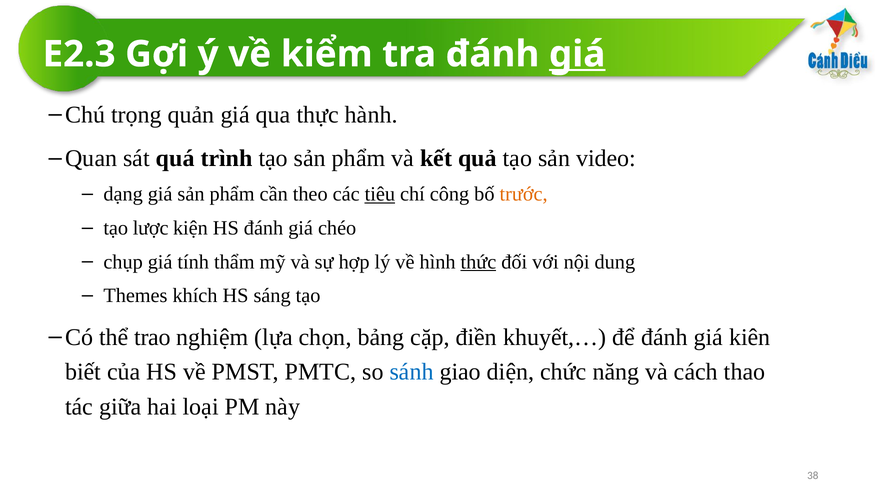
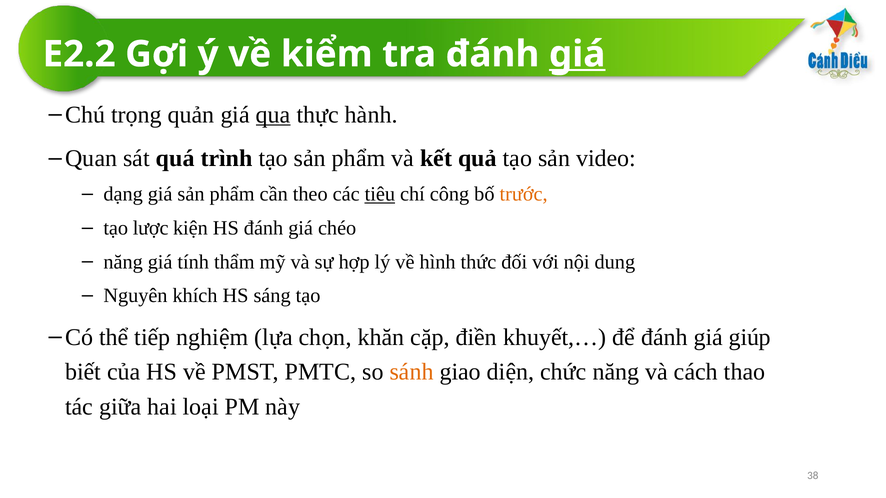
E2.3: E2.3 -> E2.2 (79, 54)
qua underline: none -> present (273, 115)
chụp: chụp -> năng (123, 262)
thức underline: present -> none (478, 262)
Themes: Themes -> Nguyên (135, 296)
trao: trao -> tiếp (152, 338)
bảng: bảng -> khăn (381, 338)
kiên: kiên -> giúp (750, 338)
sánh colour: blue -> orange (412, 372)
